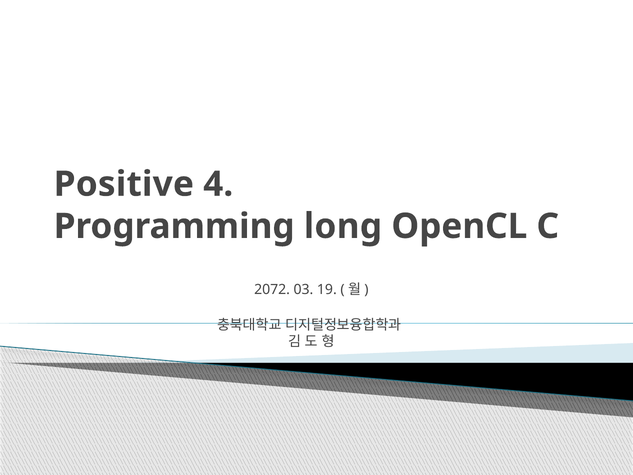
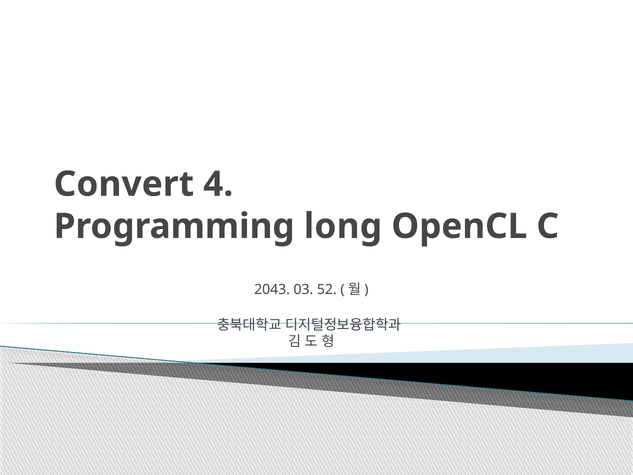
Positive: Positive -> Convert (124, 184)
2072: 2072 -> 2043 (272, 289)
19: 19 -> 52 (327, 289)
